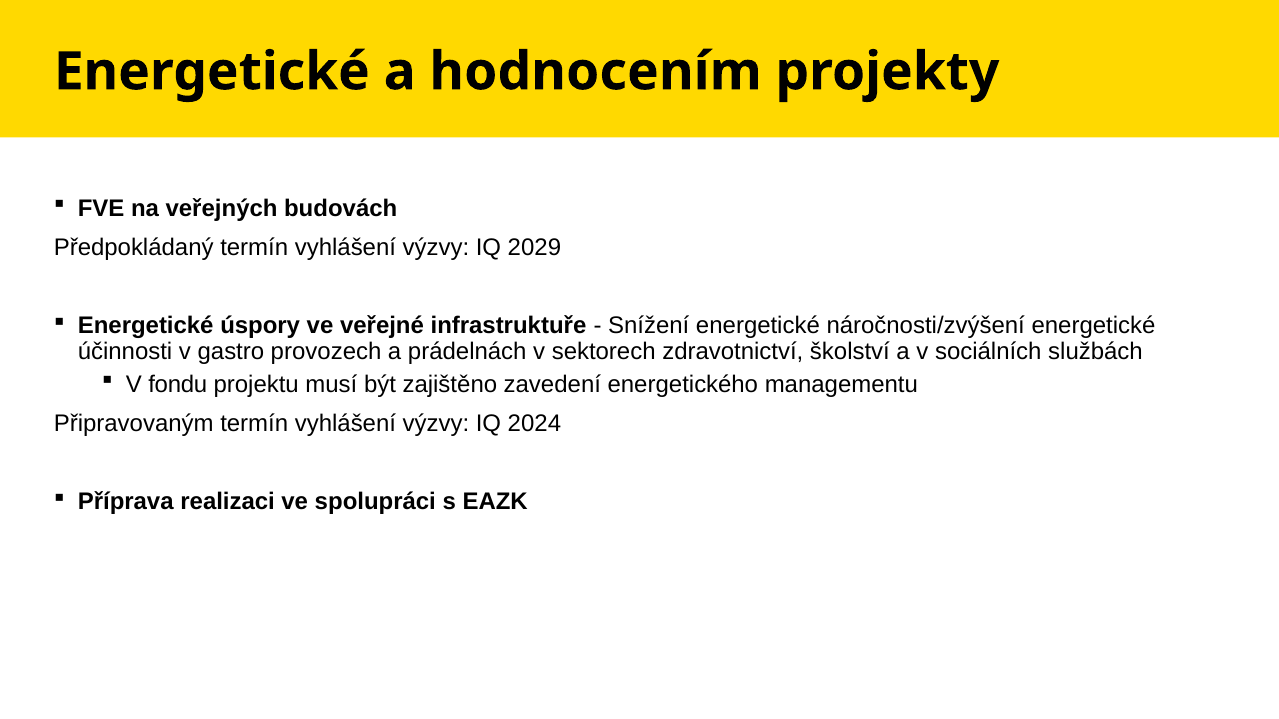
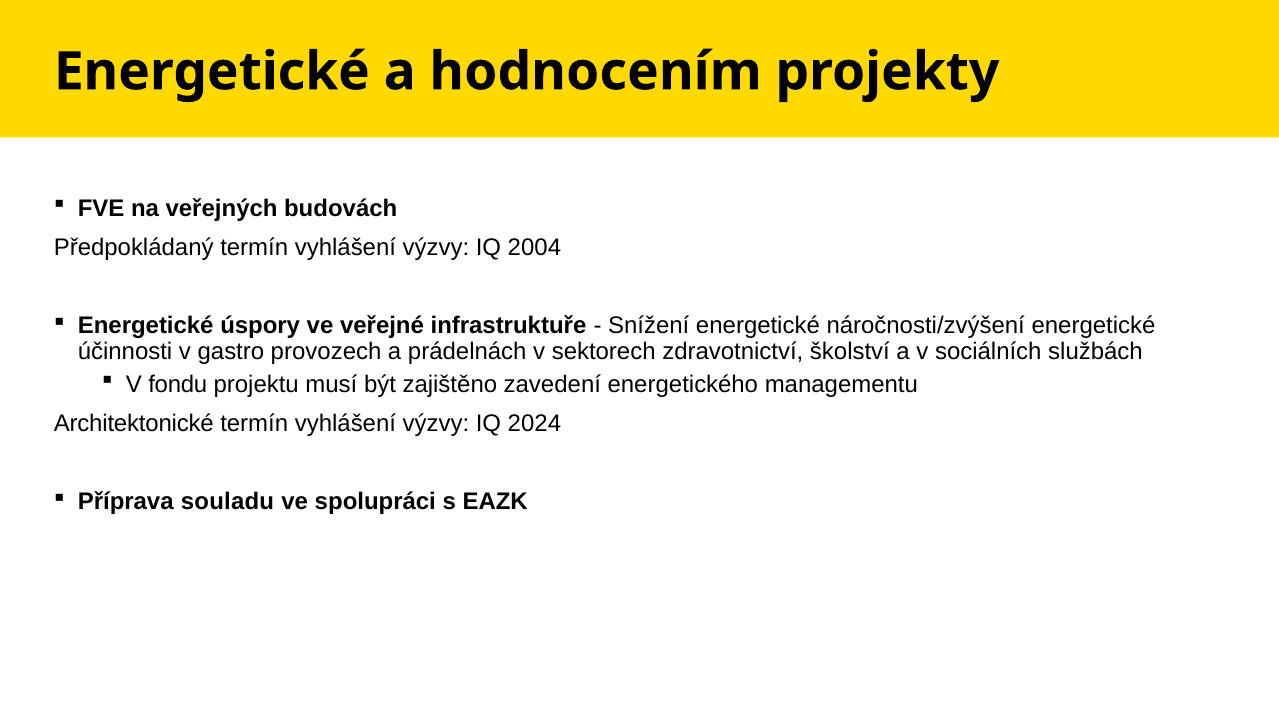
2029: 2029 -> 2004 (534, 247)
Připravovaným: Připravovaným -> Architektonické (134, 424)
realizaci: realizaci -> souladu (227, 502)
